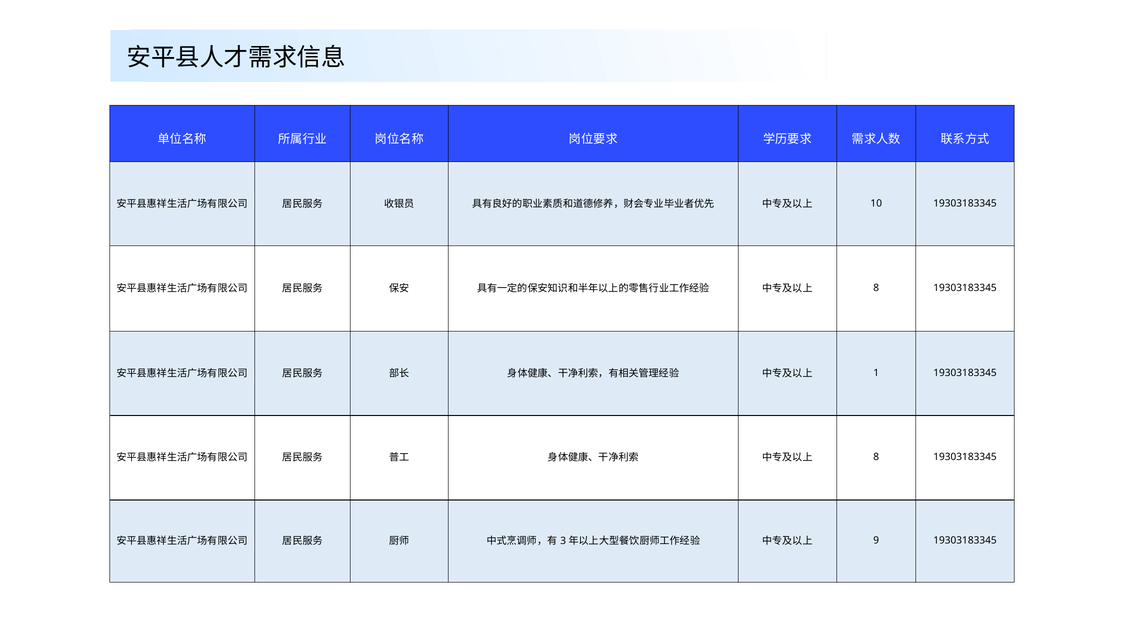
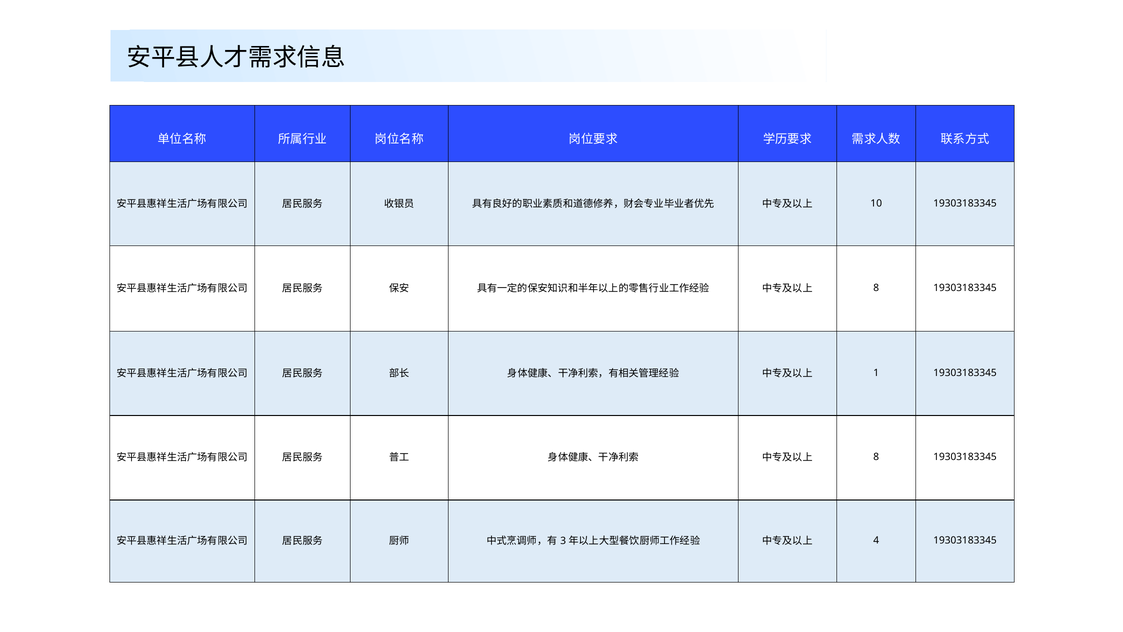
9: 9 -> 4 (876, 540)
